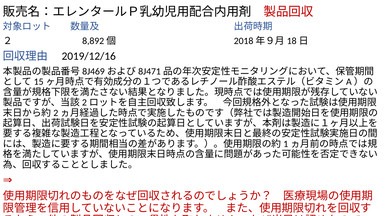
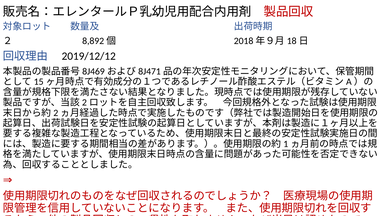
2019/12/16: 2019/12/16 -> 2019/12/12 (89, 56)
